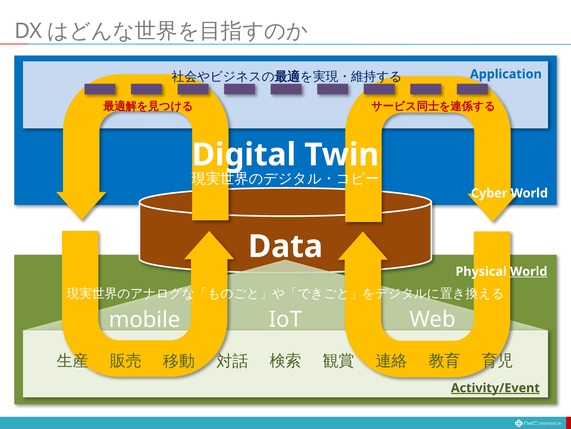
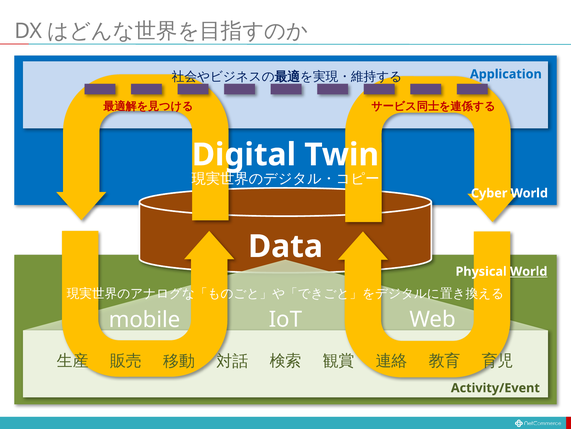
Activity/Event underline: present -> none (495, 387)
